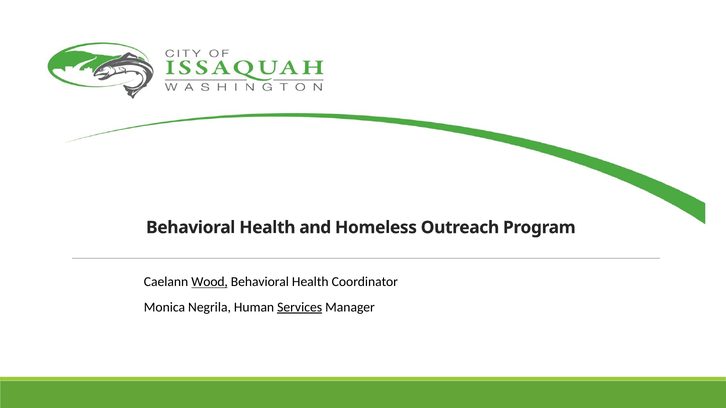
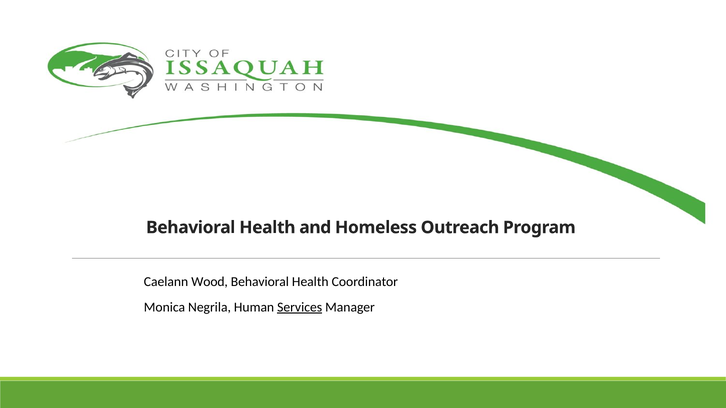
Wood underline: present -> none (210, 282)
